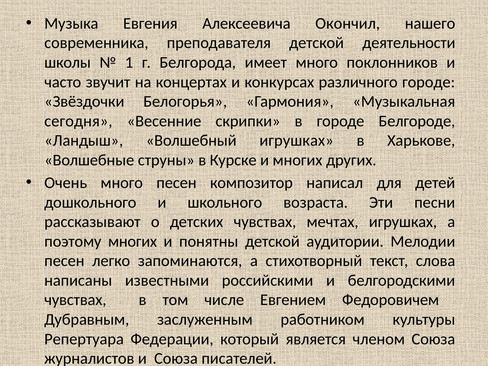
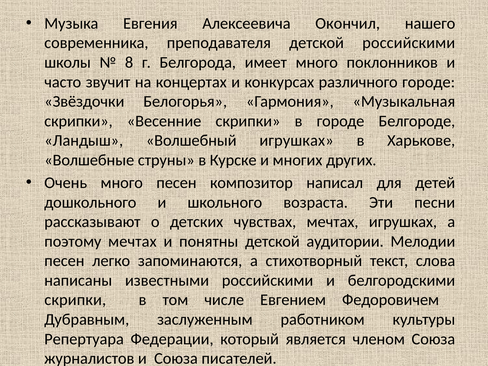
детской деятельности: деятельности -> российскими (409, 43)
1: 1 -> 8 (129, 62)
сегодня: сегодня -> скрипки (78, 121)
поэтому многих: многих -> мечтах (132, 241)
чувствах: чувствах -> скрипки (75, 300)
